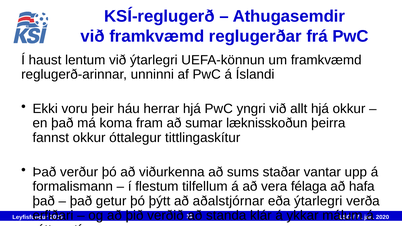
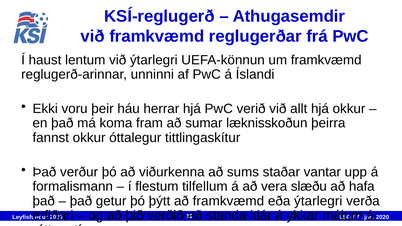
yngri: yngri -> verið (251, 109)
félaga: félaga -> slæðu (309, 187)
að aðalstjórnar: aðalstjórnar -> framkvæmd (228, 201)
